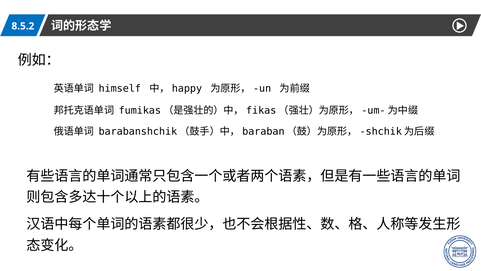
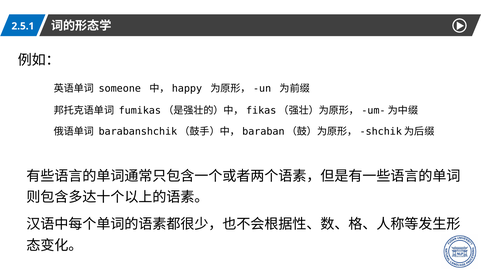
8.5.2: 8.5.2 -> 2.5.1 (23, 26)
himself: himself -> someone (120, 88)
